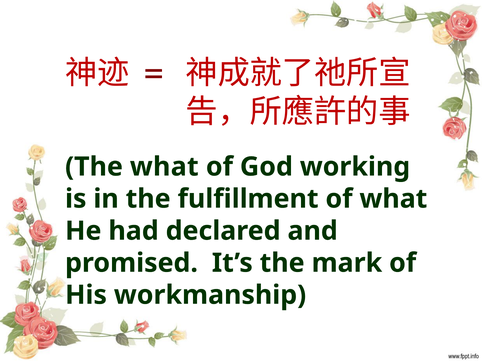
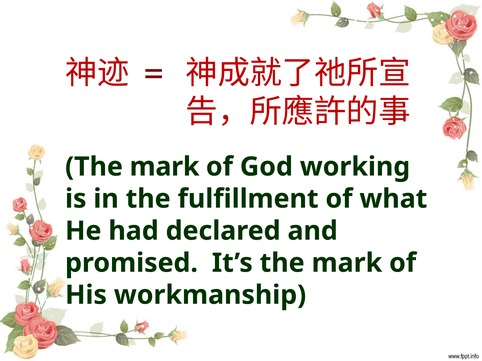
what: what -> mark (165, 167)
